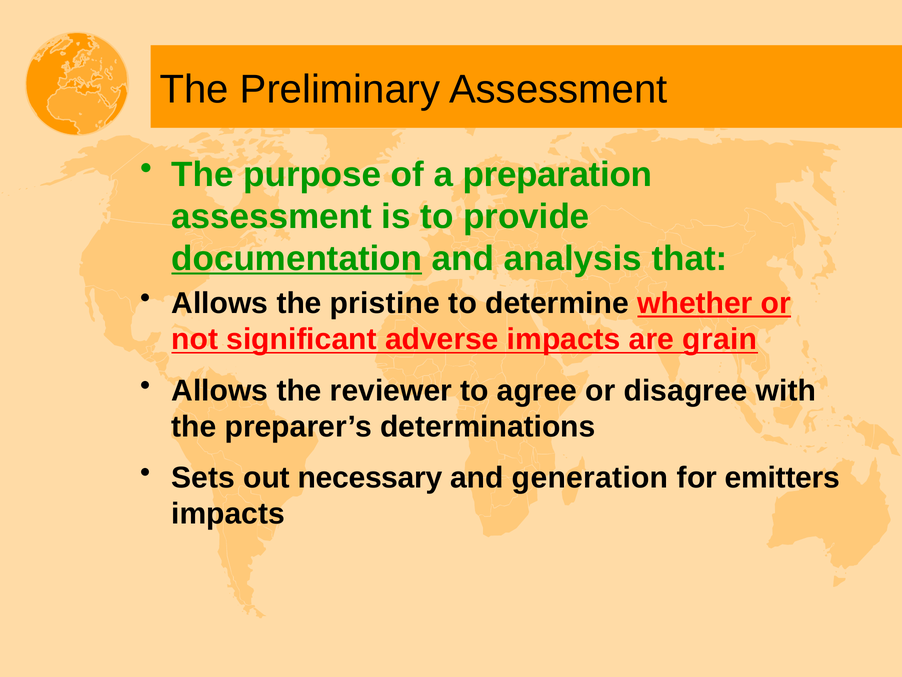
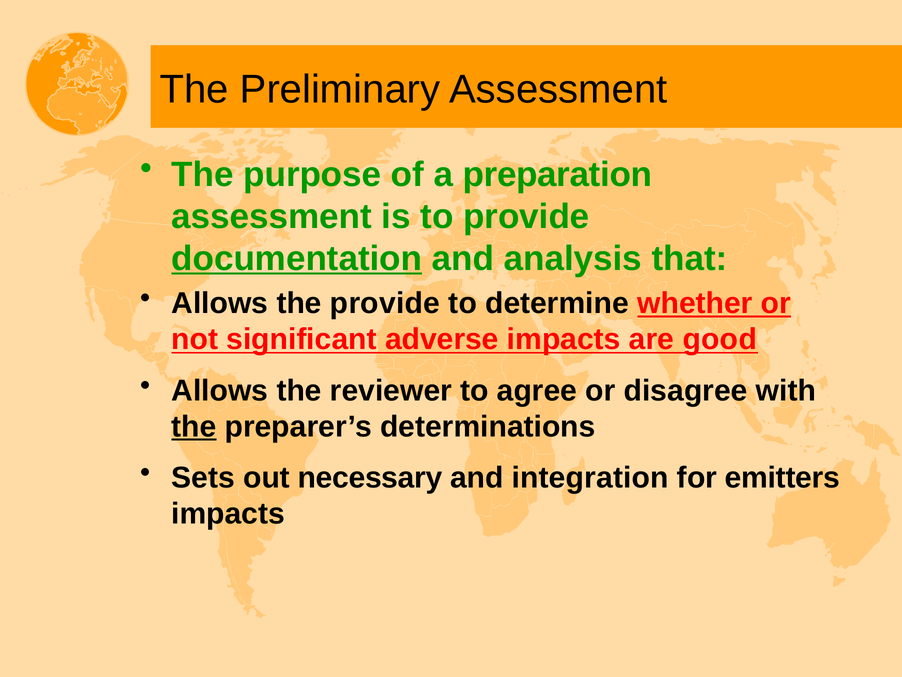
the pristine: pristine -> provide (385, 303)
grain: grain -> good (720, 339)
the underline: none -> present (194, 426)
generation: generation -> integration (590, 477)
